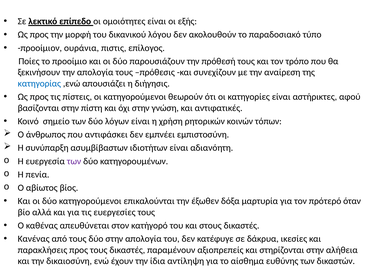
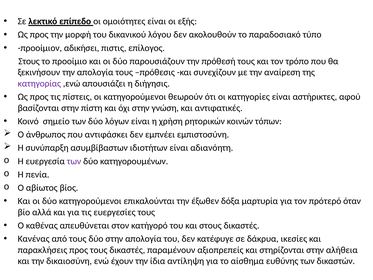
ουράνια: ουράνια -> αδικήσει (82, 48)
Ποίες: Ποίες -> Στους (29, 61)
κατηγορίας colour: blue -> purple (39, 84)
